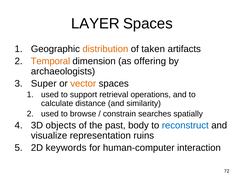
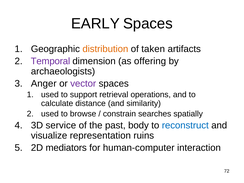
LAYER: LAYER -> EARLY (95, 24)
Temporal colour: orange -> purple (50, 61)
Super: Super -> Anger (44, 84)
vector colour: orange -> purple (83, 84)
objects: objects -> service (61, 125)
keywords: keywords -> mediators (66, 148)
